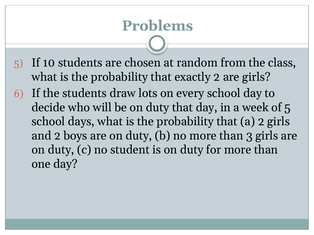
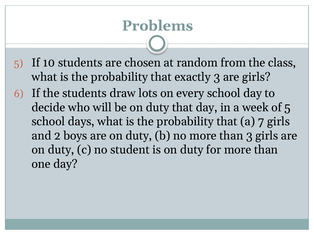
exactly 2: 2 -> 3 (217, 77)
a 2: 2 -> 7 (261, 122)
